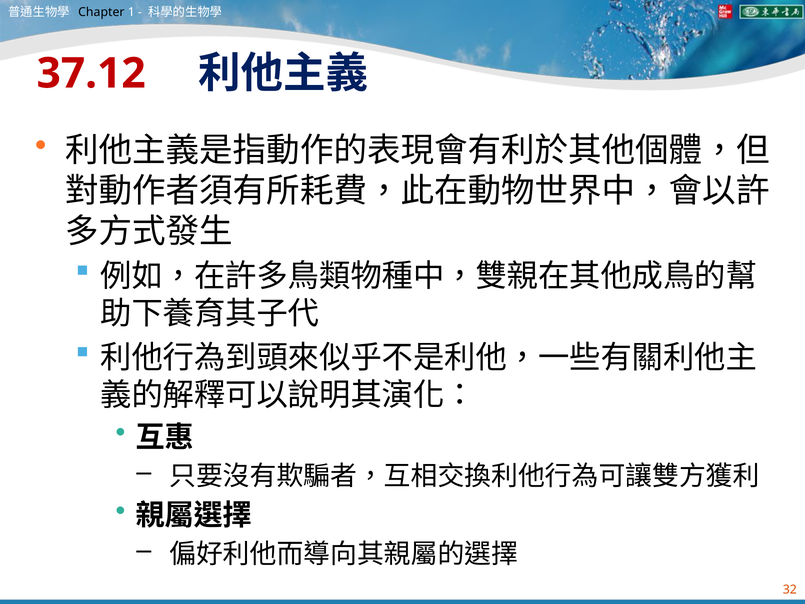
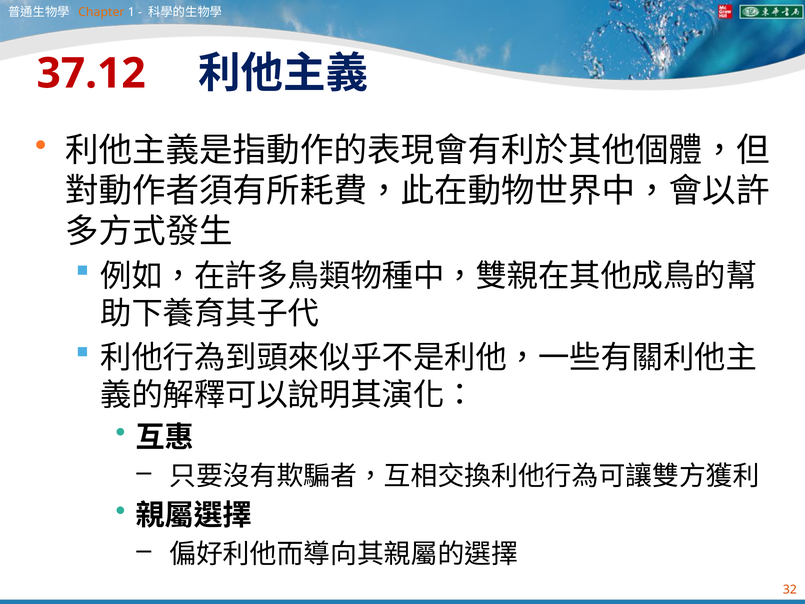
Chapter colour: black -> orange (101, 12)
